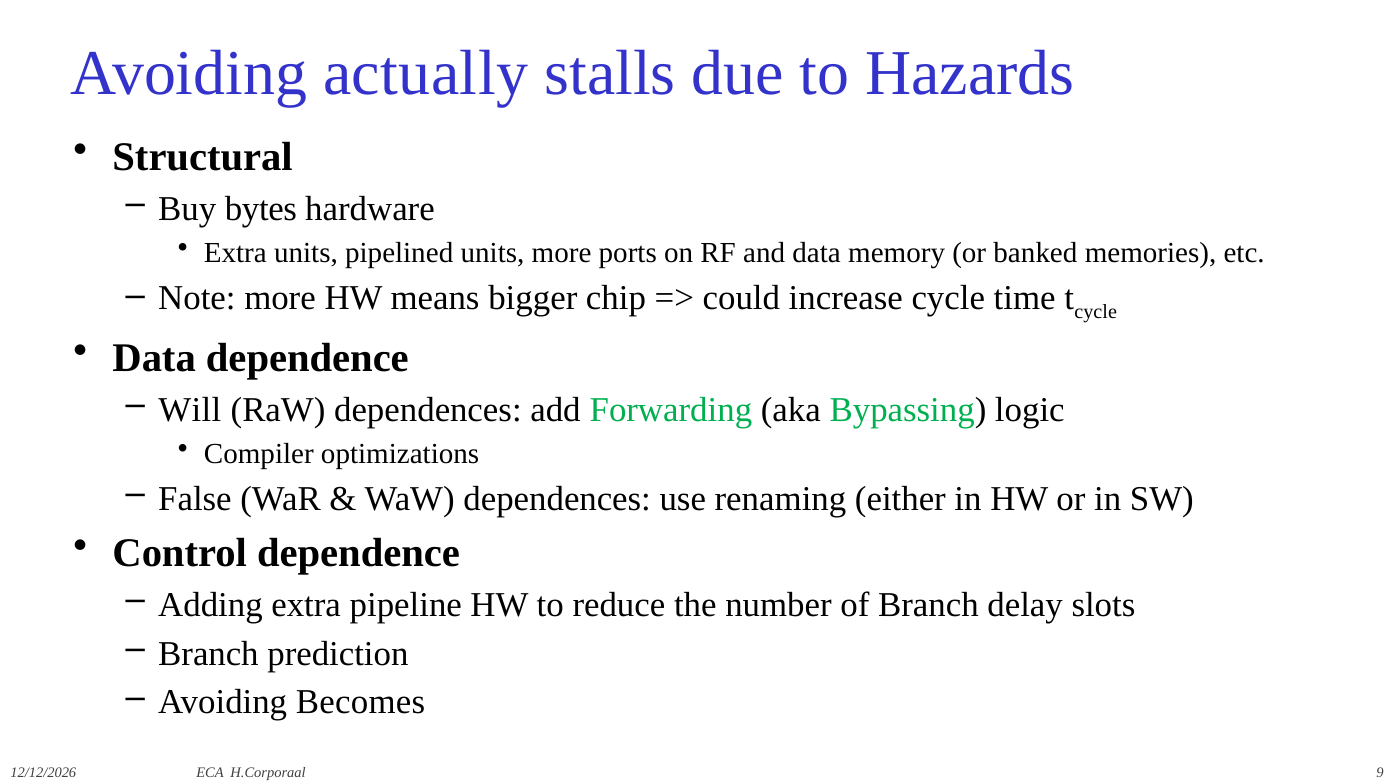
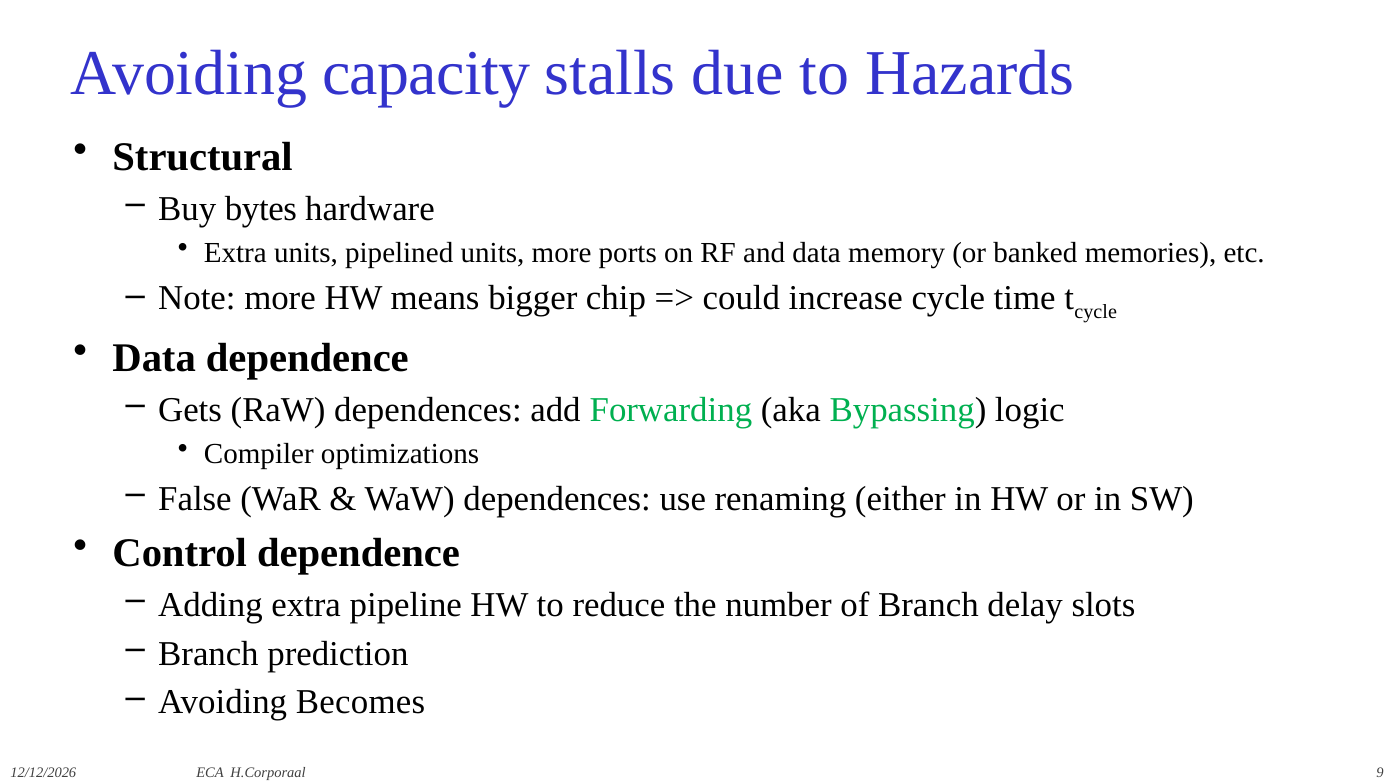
actually: actually -> capacity (426, 74)
Will: Will -> Gets (190, 410)
